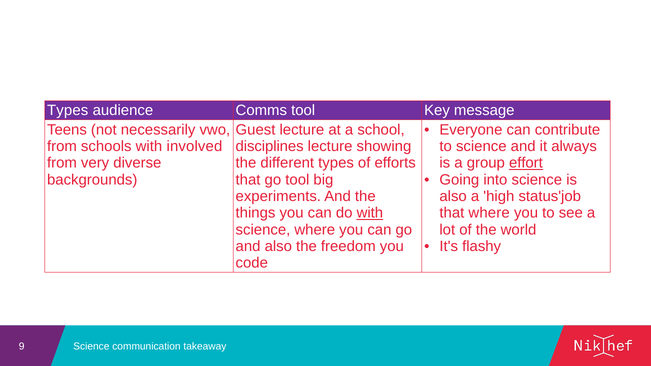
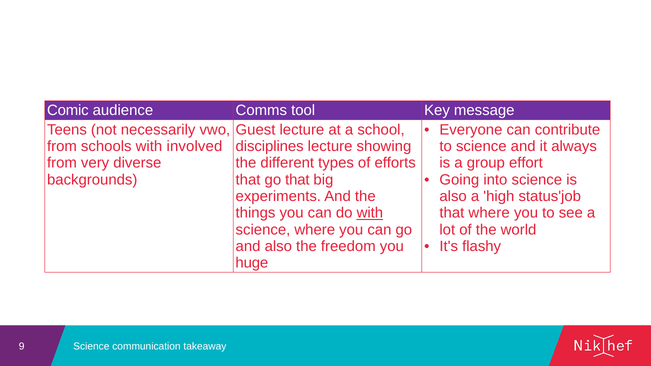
Types: Types -> Comic (68, 111)
effort underline: present -> none (526, 163)
go tool: tool -> that (297, 180)
code: code -> huge (252, 263)
